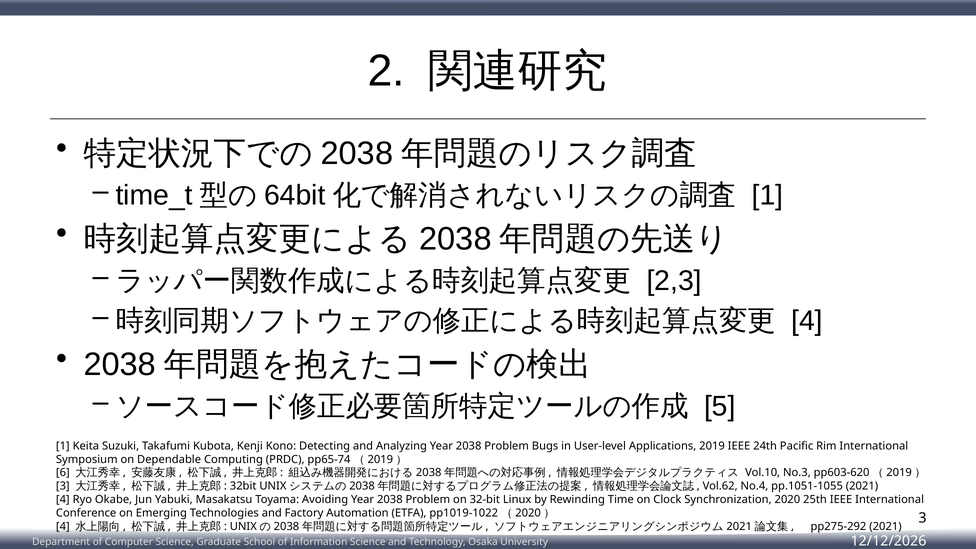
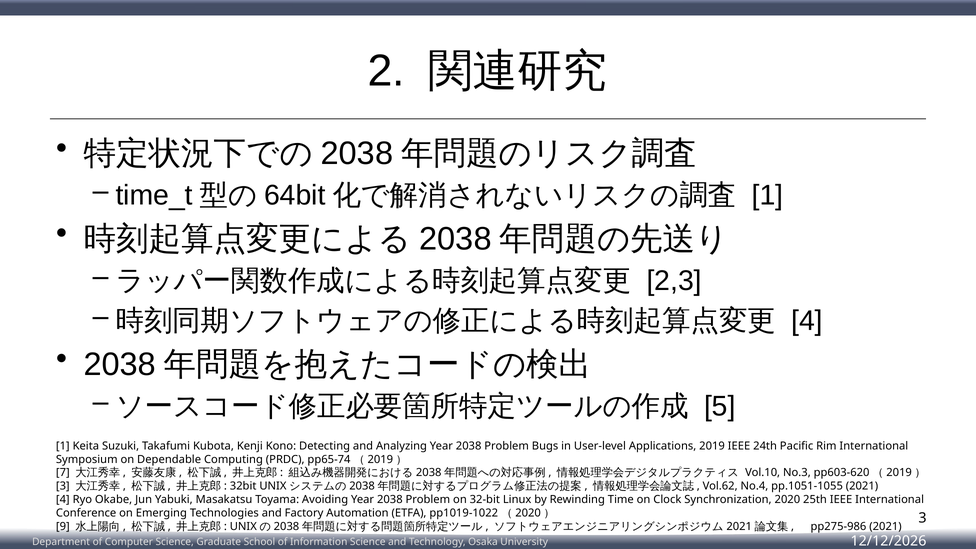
6: 6 -> 7 (63, 473)
4: 4 -> 9 (63, 526)
pp275-292: pp275-292 -> pp275-986 (838, 526)
